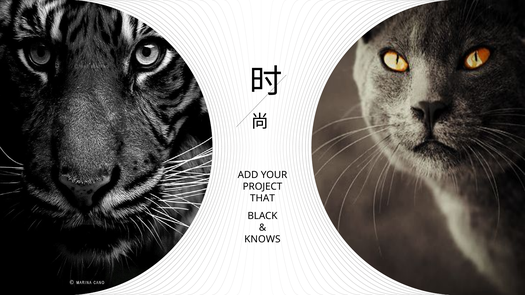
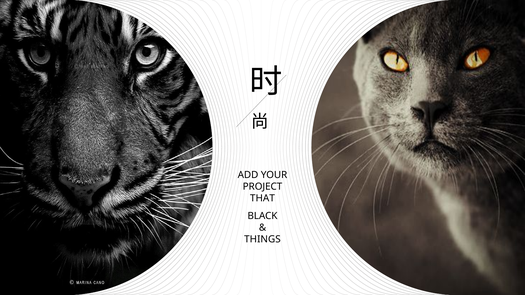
KNOWS: KNOWS -> THINGS (262, 240)
